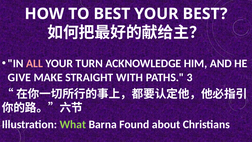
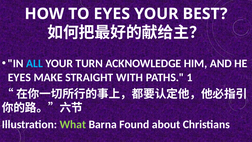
TO BEST: BEST -> EYES (112, 14)
ALL colour: pink -> light blue (34, 63)
GIVE: GIVE -> EYES (19, 77)
3: 3 -> 1 (190, 77)
